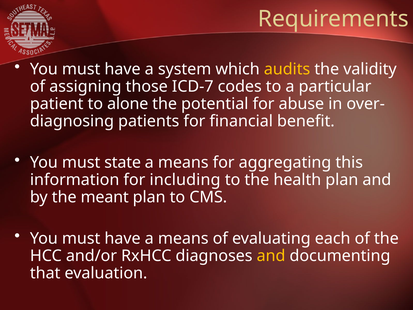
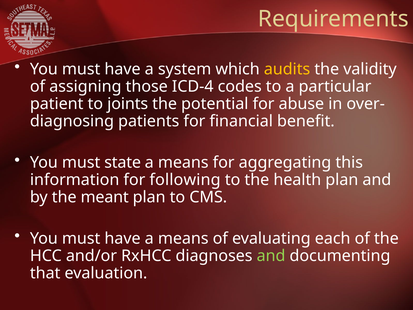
ICD-7: ICD-7 -> ICD-4 (193, 87)
alone: alone -> joints (128, 104)
including: including -> following (185, 180)
and colour: yellow -> light green (271, 256)
